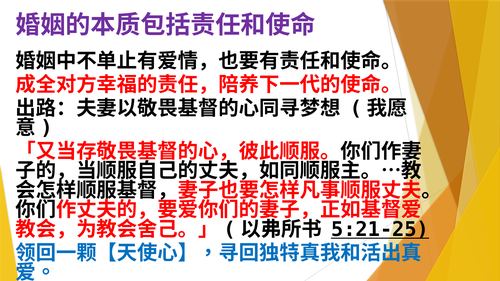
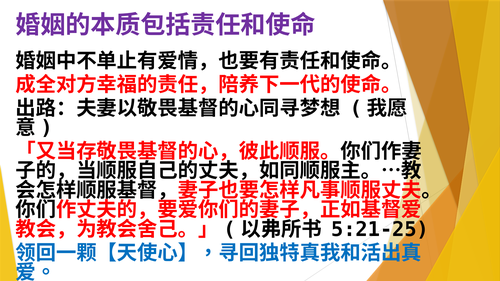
5:21-25 underline: present -> none (380, 230)
